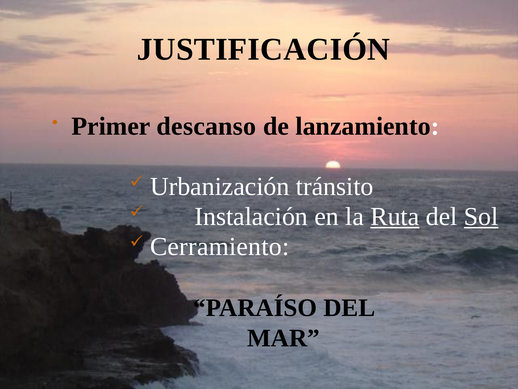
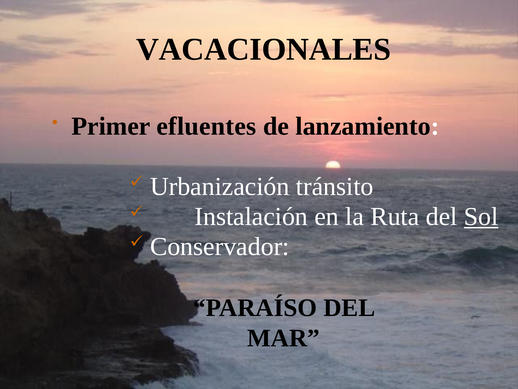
JUSTIFICACIÓN: JUSTIFICACIÓN -> VACACIONALES (264, 49)
descanso: descanso -> efluentes (206, 126)
Ruta underline: present -> none (395, 216)
Cerramiento: Cerramiento -> Conservador (220, 246)
